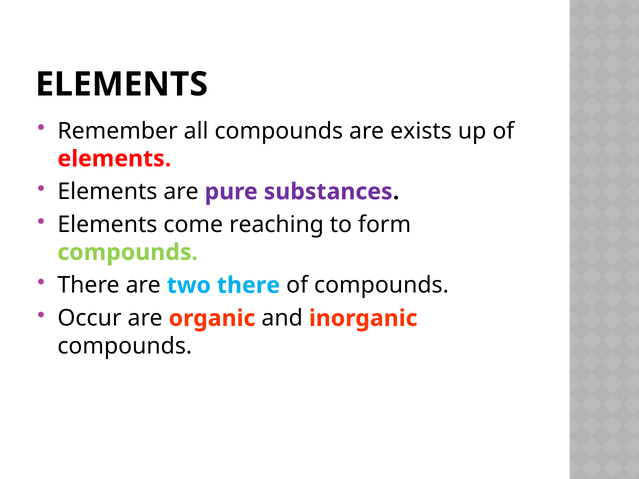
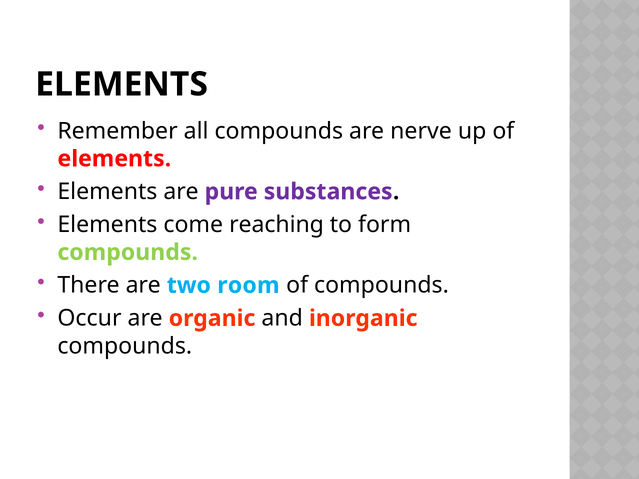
exists: exists -> nerve (421, 131)
two there: there -> room (248, 285)
